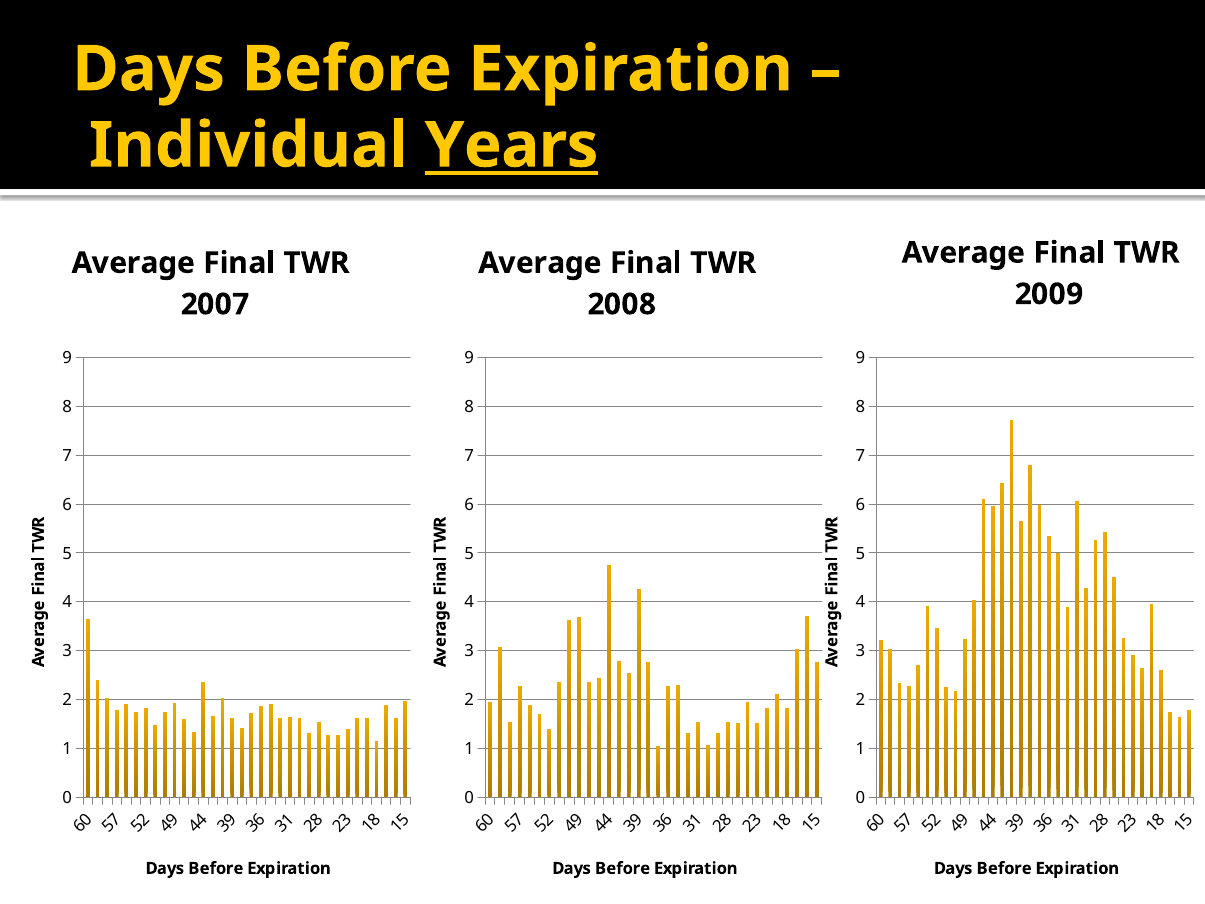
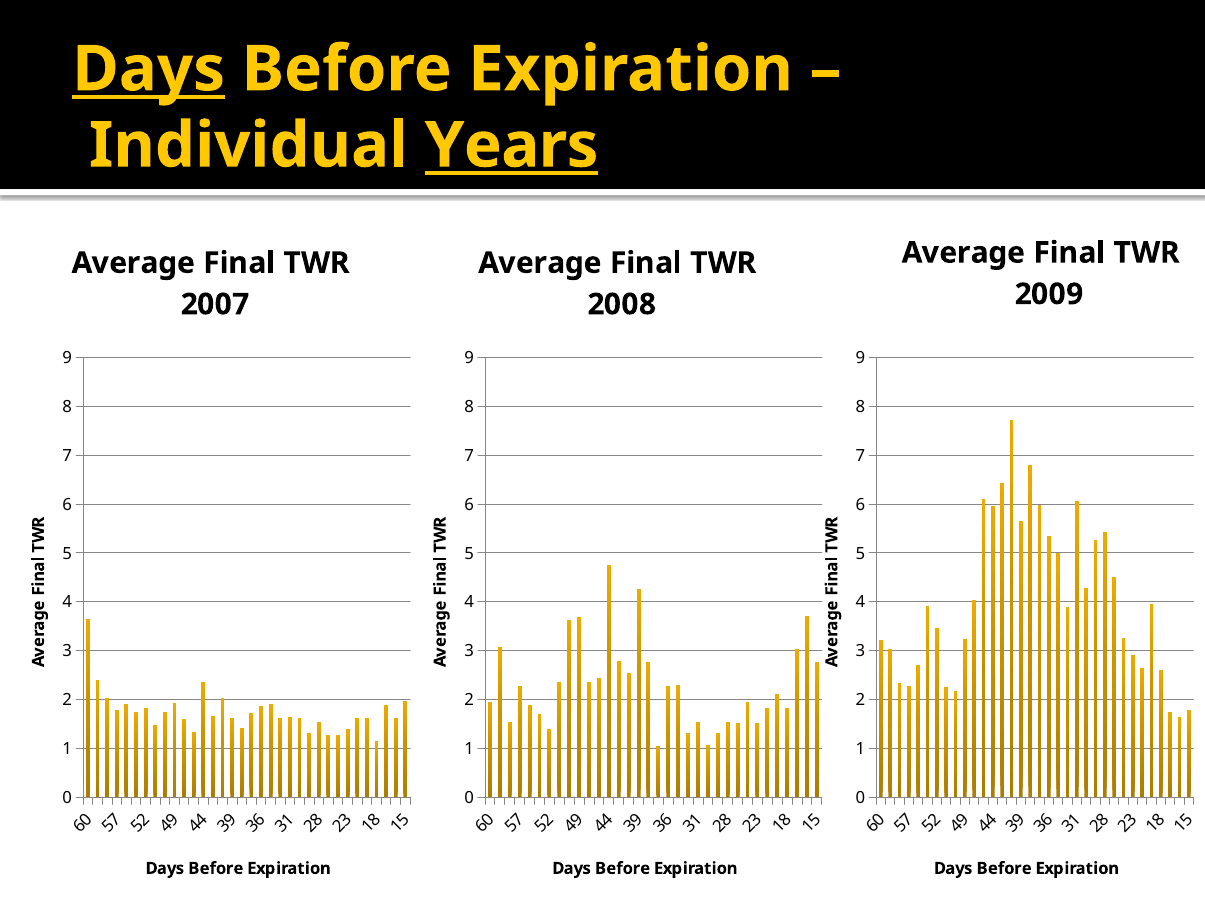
Days underline: none -> present (149, 69)
